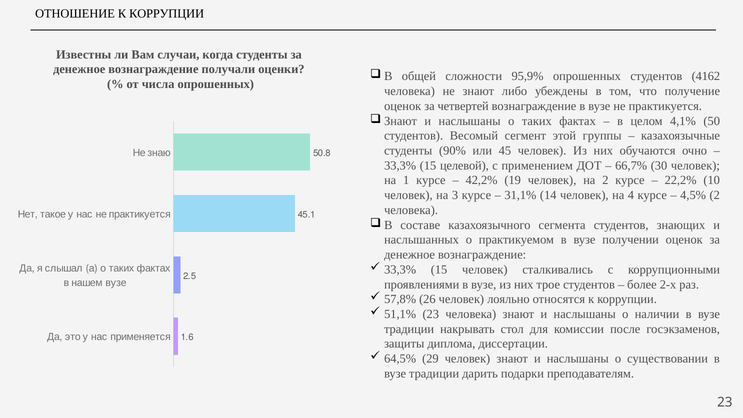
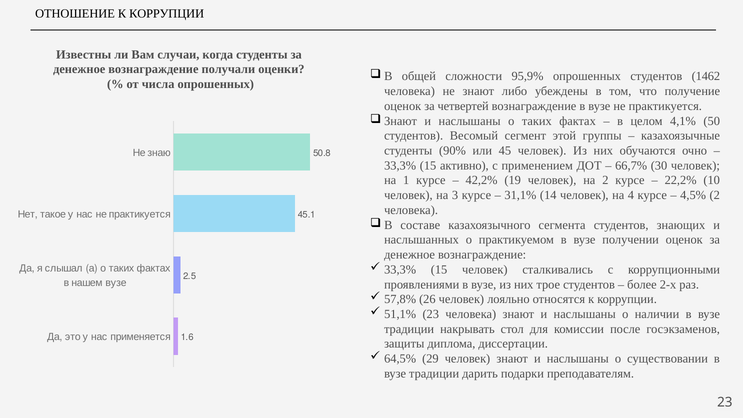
4162: 4162 -> 1462 (706, 76)
целевой: целевой -> активно (464, 166)
